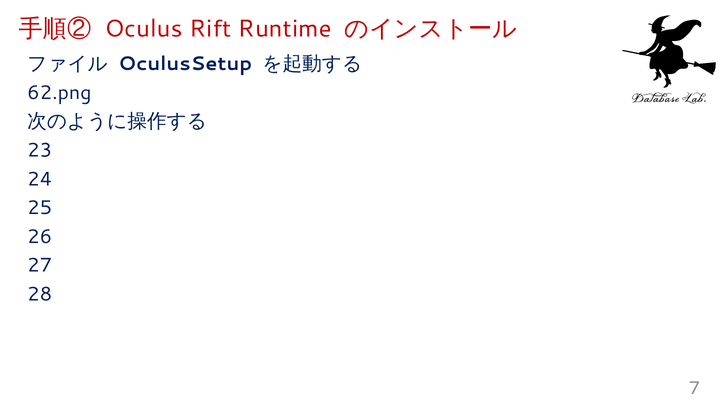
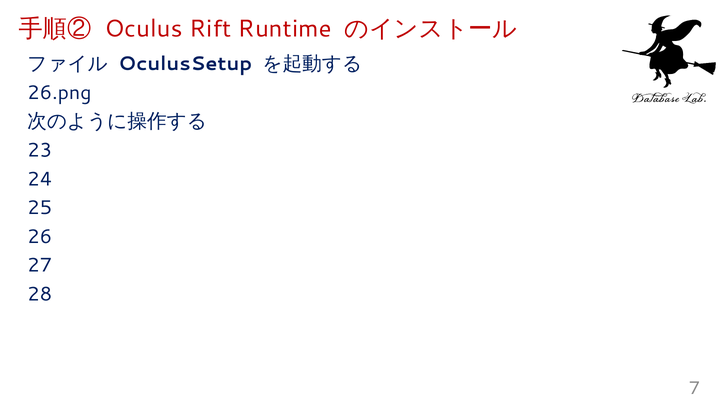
62.png: 62.png -> 26.png (59, 93)
